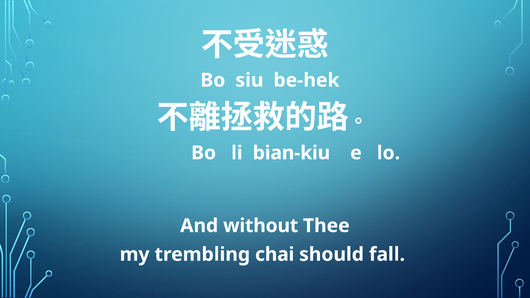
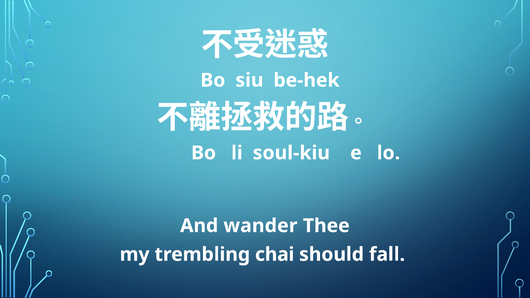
bian-kiu: bian-kiu -> soul-kiu (291, 153)
without: without -> wander (260, 226)
